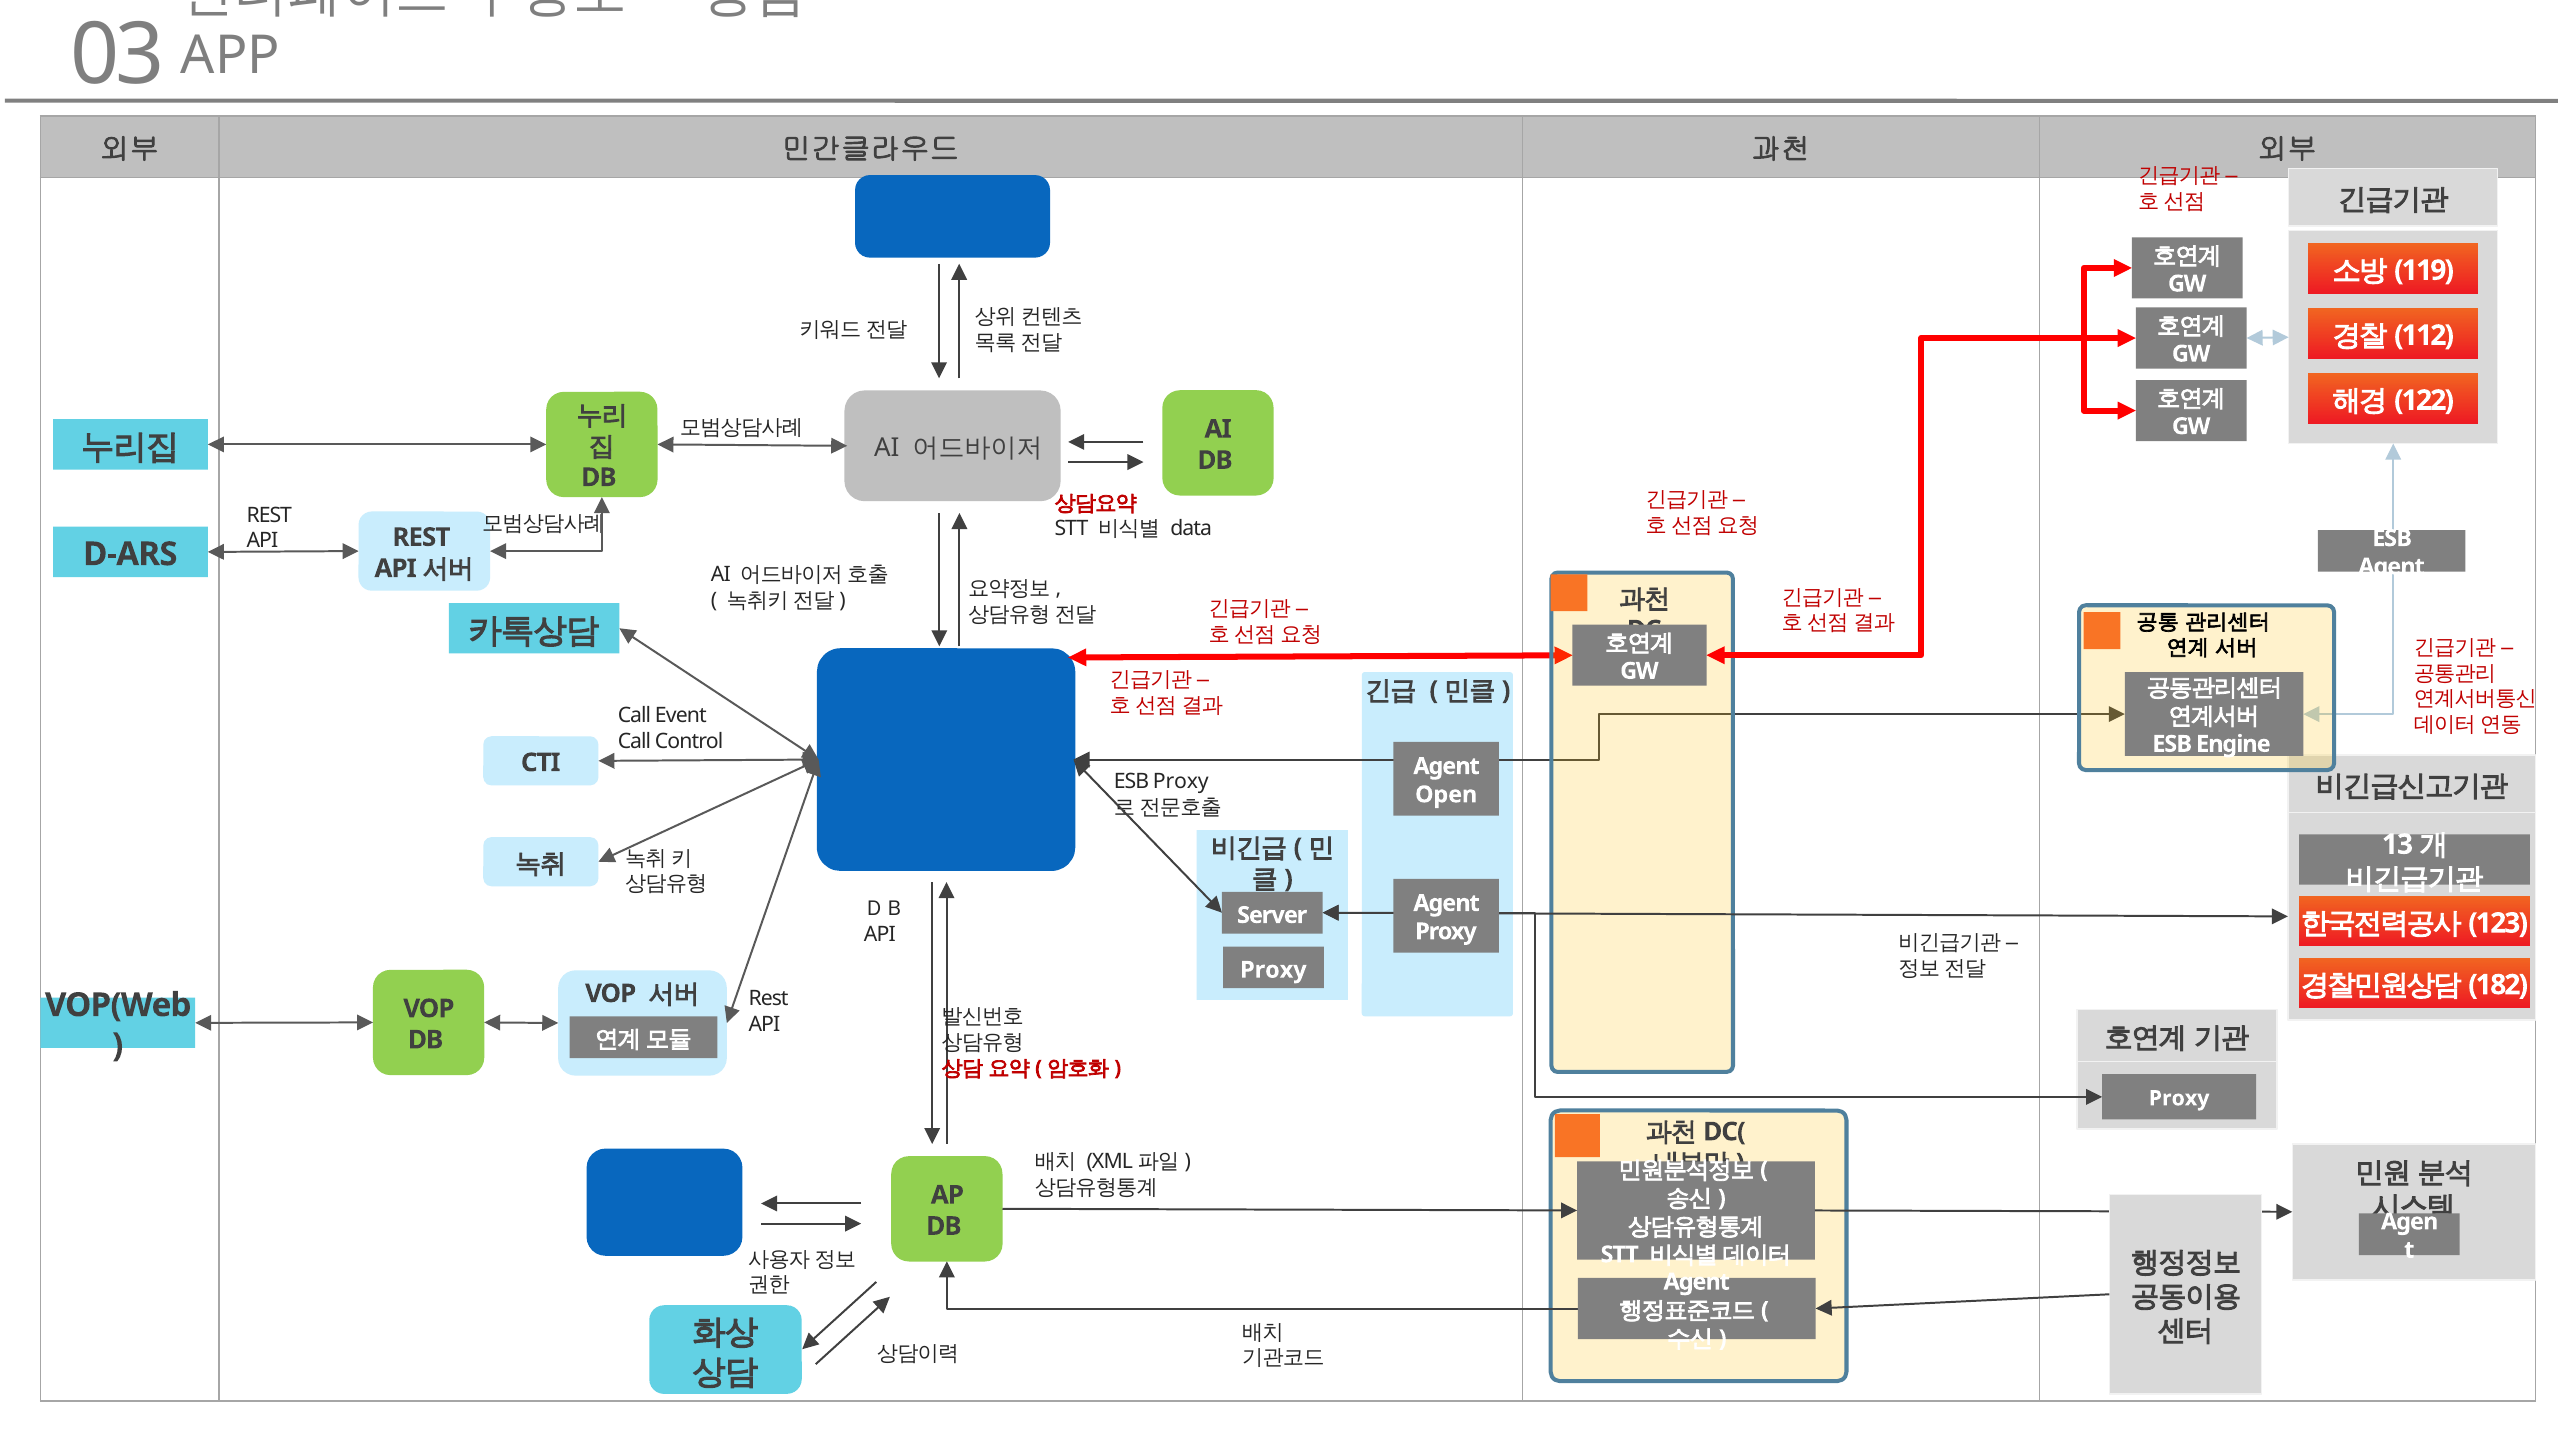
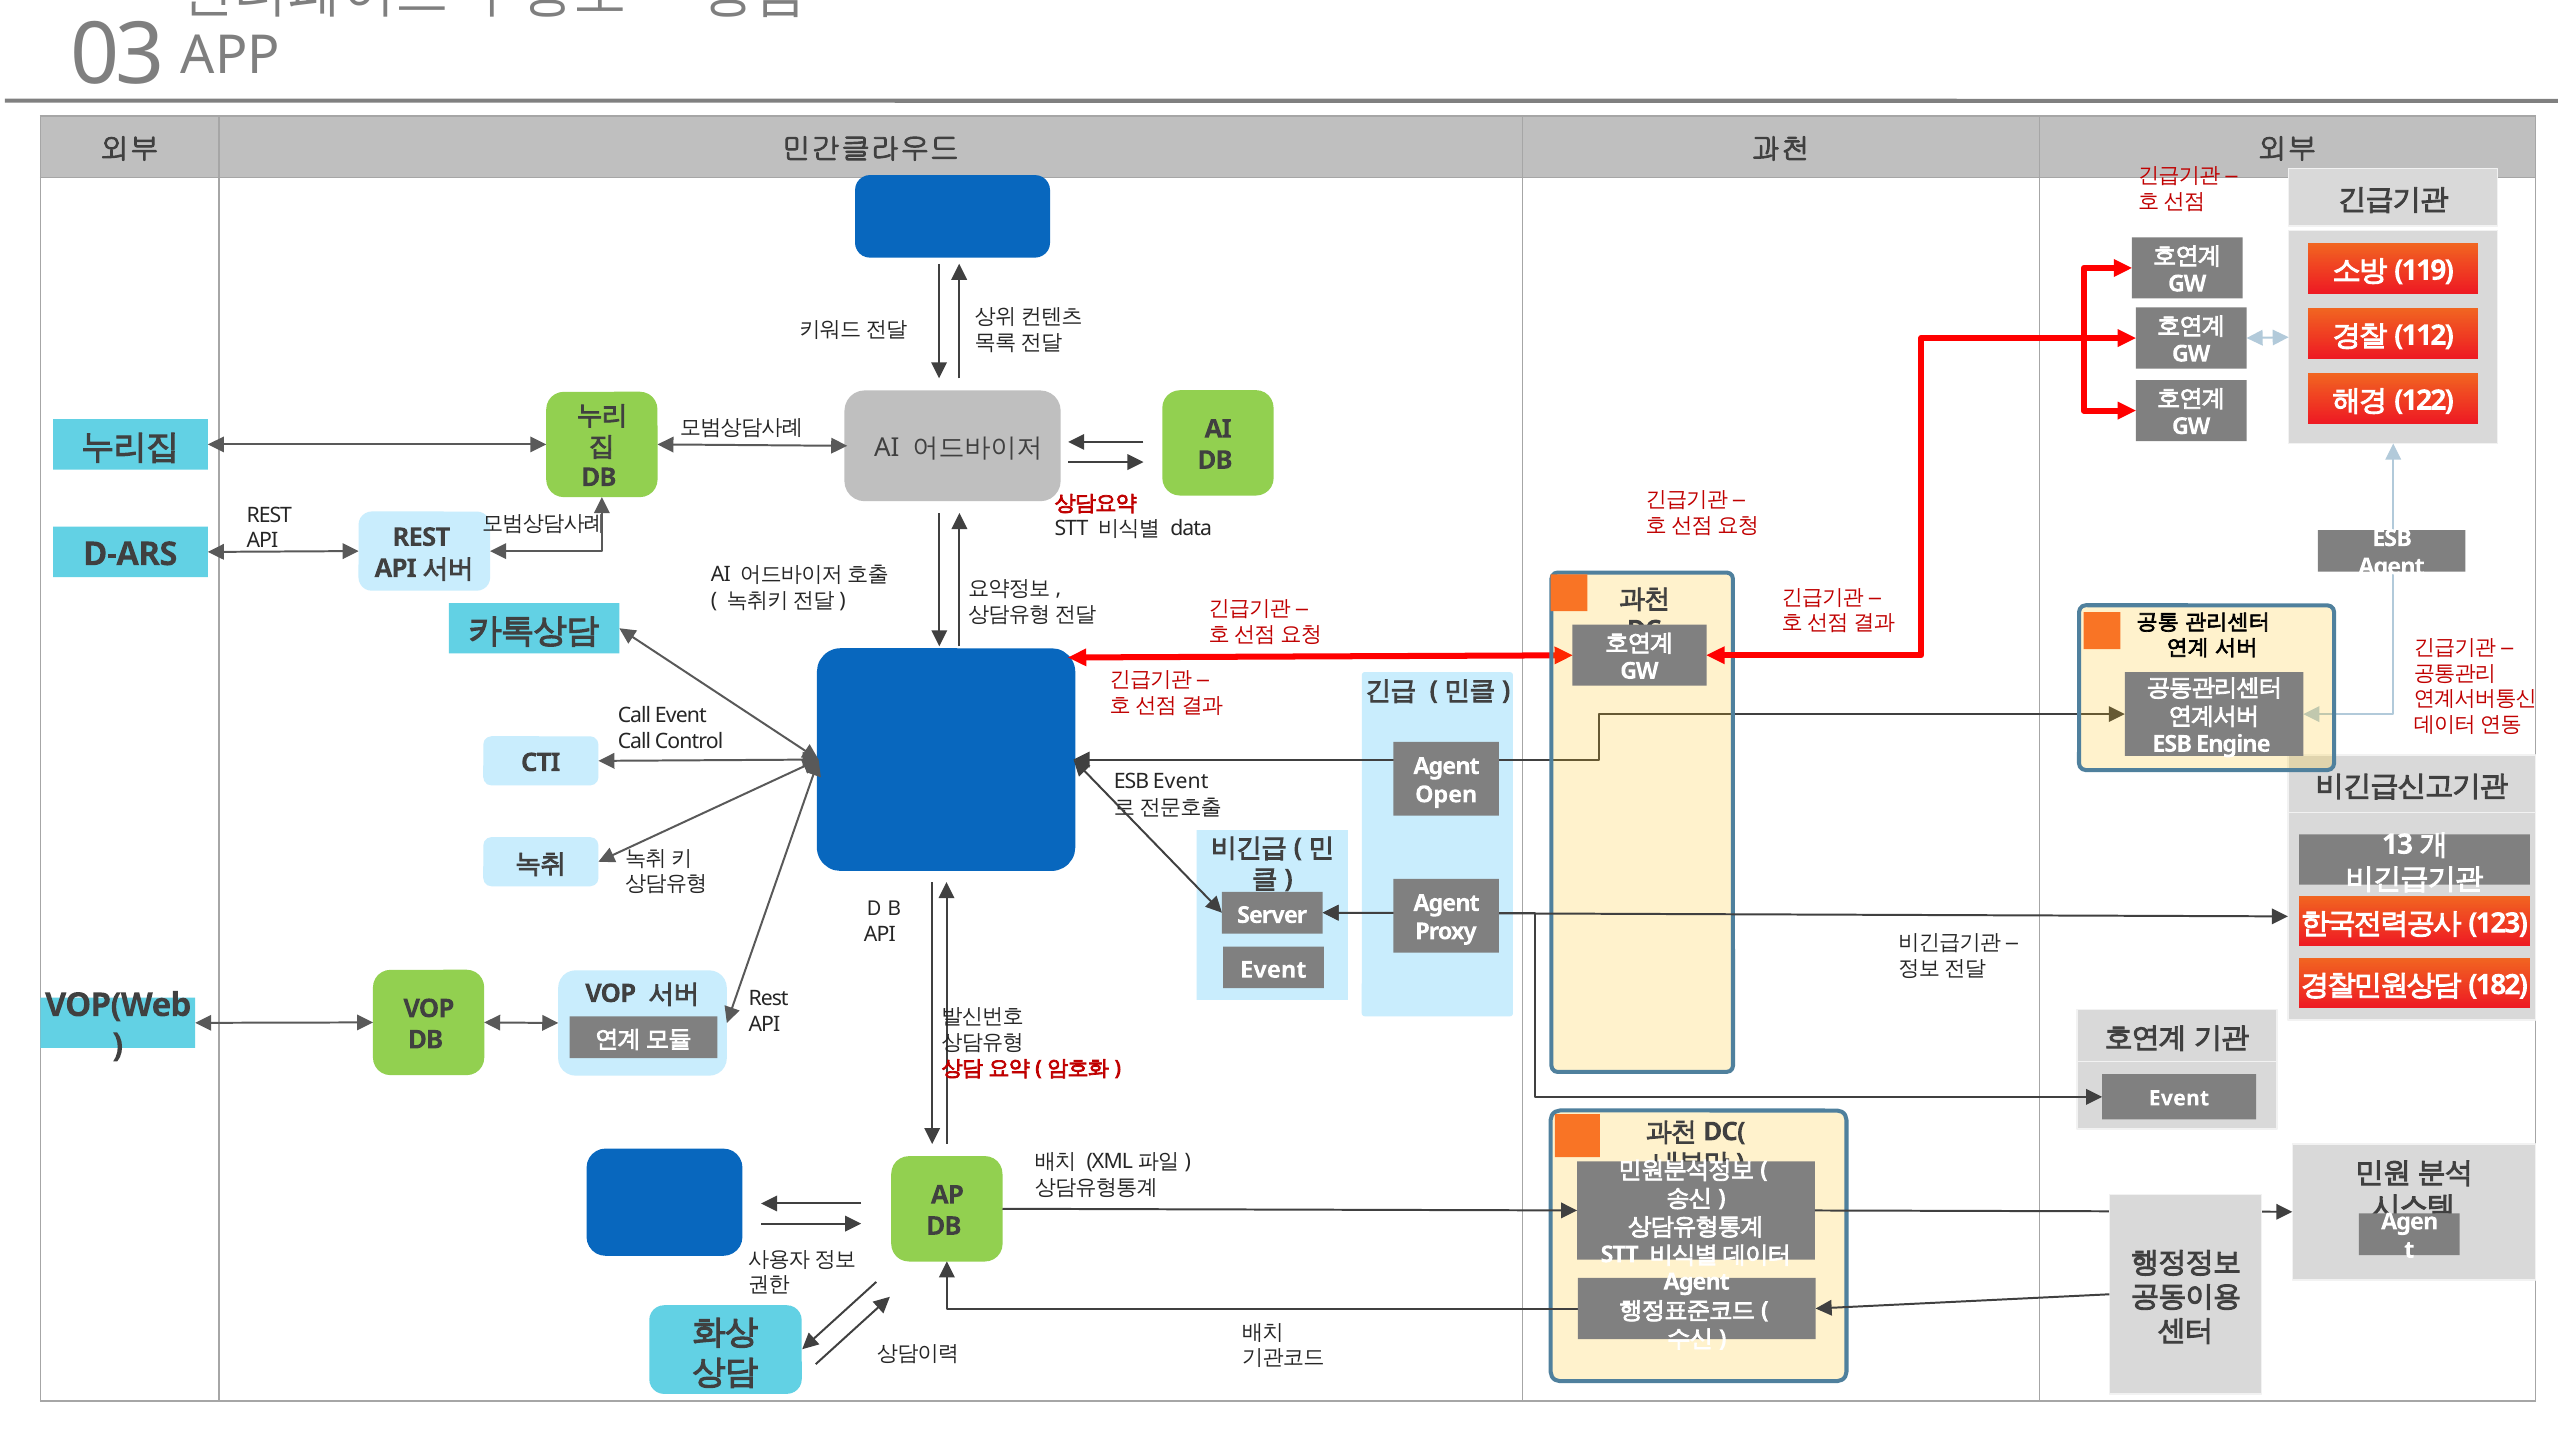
ESB Proxy: Proxy -> Event (1181, 782)
Proxy: Proxy -> Event (1273, 970)
Proxy: Proxy -> Event (2179, 1098)
